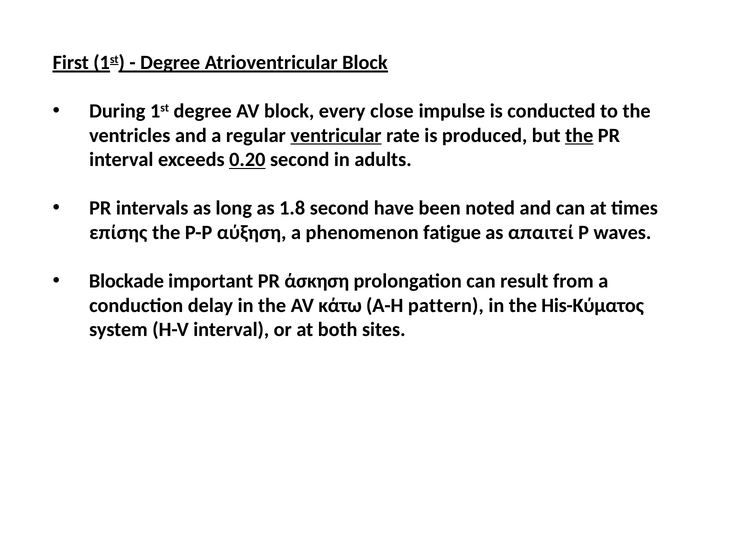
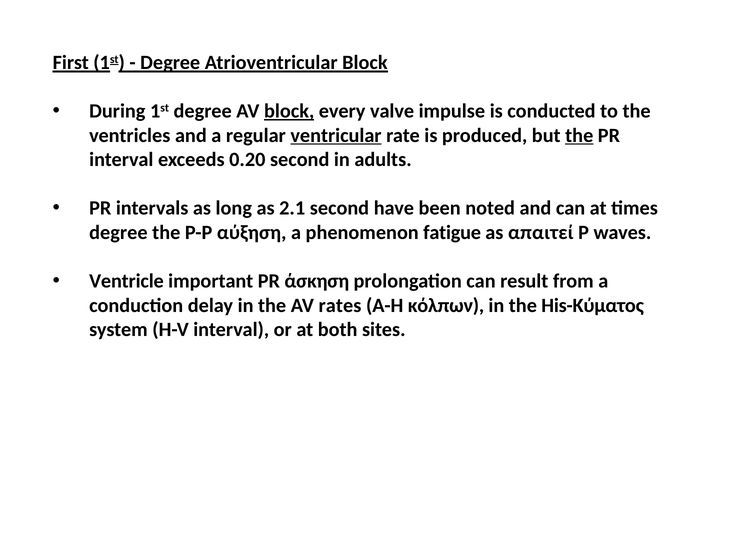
block underline: none -> present (289, 111)
close: close -> valve (392, 111)
0.20 underline: present -> none (247, 160)
1.8: 1.8 -> 2.1 (292, 209)
επίσης: επίσης -> degree (118, 233)
Blockade: Blockade -> Ventricle (126, 281)
κάτω: κάτω -> rates (340, 306)
pattern: pattern -> κόλπων (446, 306)
